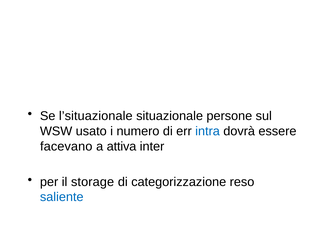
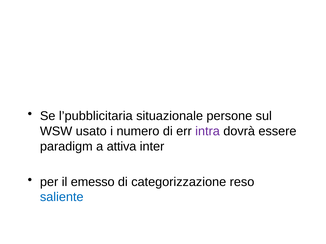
l’situazionale: l’situazionale -> l’pubblicitaria (96, 116)
intra colour: blue -> purple (208, 132)
facevano: facevano -> paradigm (66, 147)
storage: storage -> emesso (93, 182)
